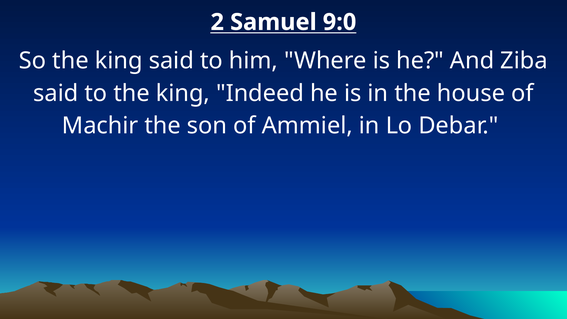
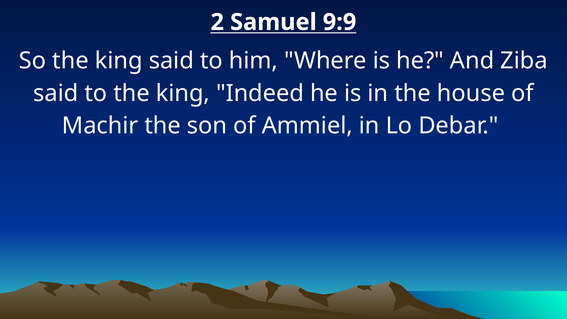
9:0: 9:0 -> 9:9 (340, 22)
